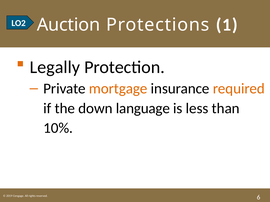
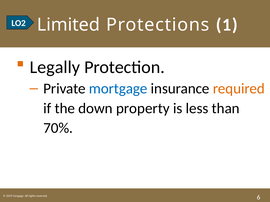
Auction: Auction -> Limited (68, 25)
mortgage colour: orange -> blue (118, 89)
language: language -> property (143, 109)
10%: 10% -> 70% (58, 128)
